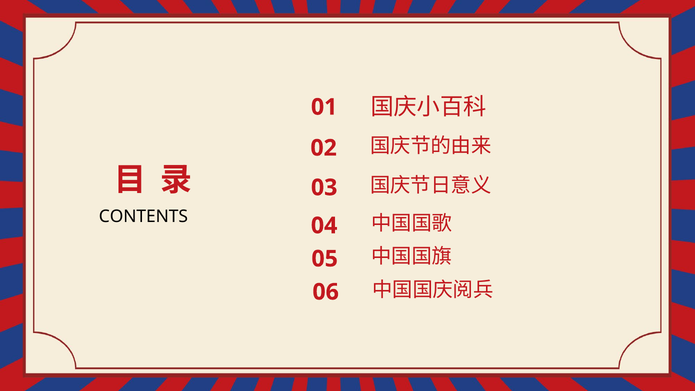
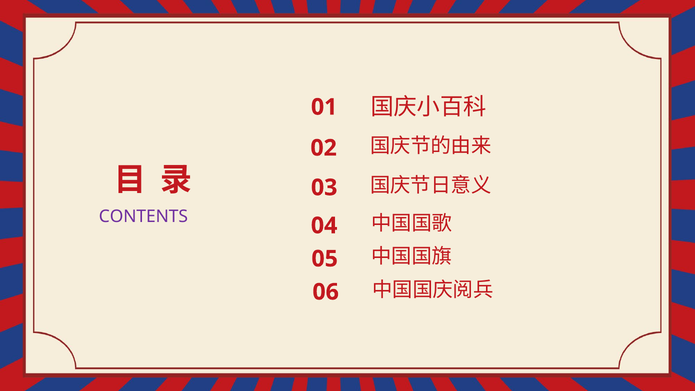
CONTENTS colour: black -> purple (143, 216)
